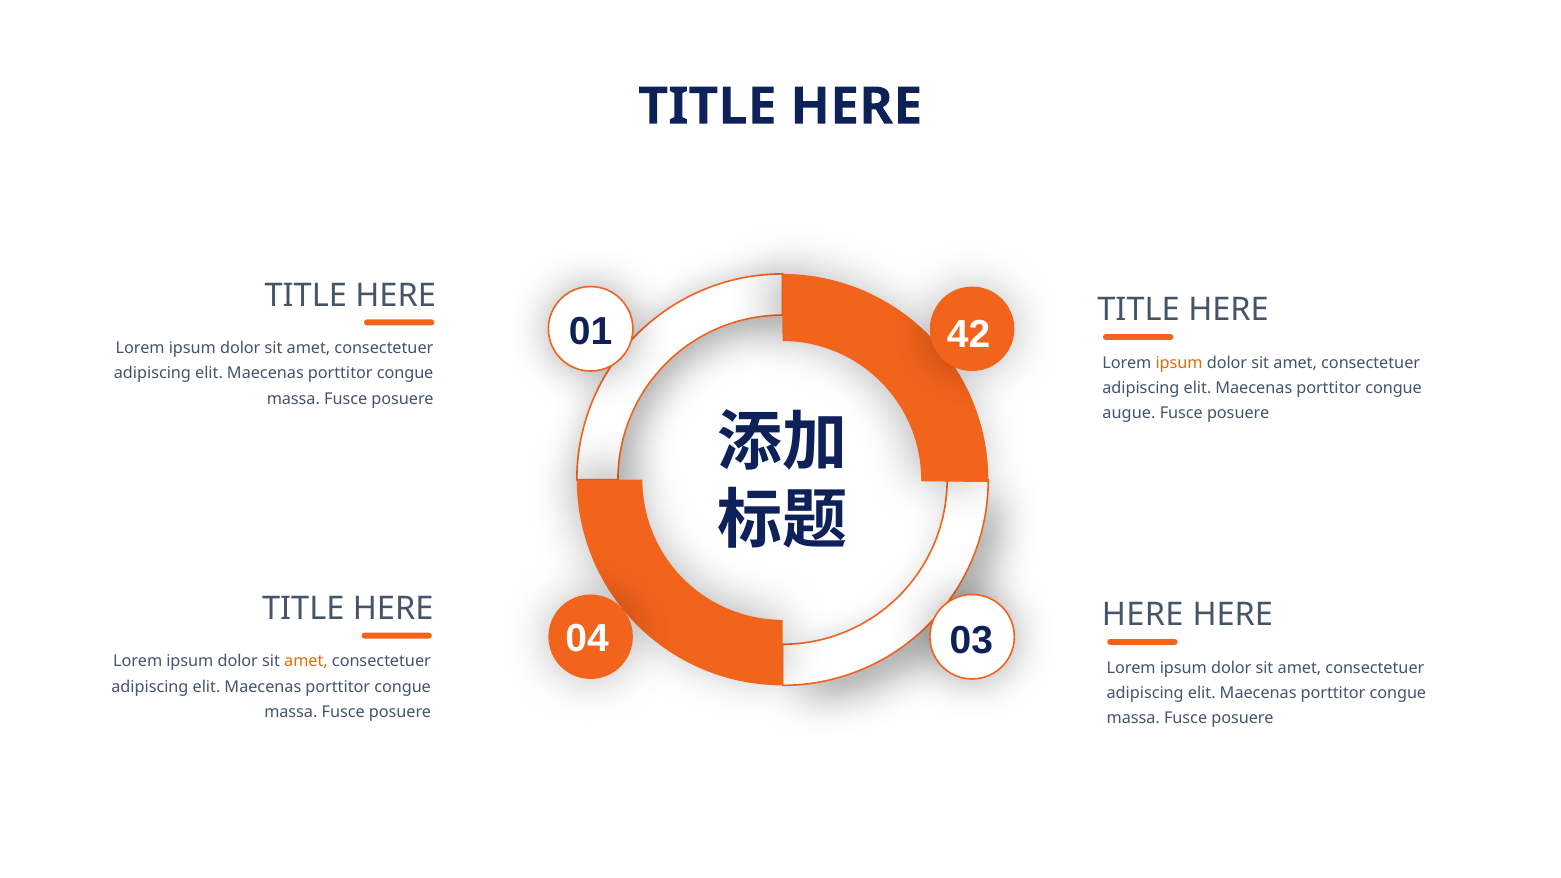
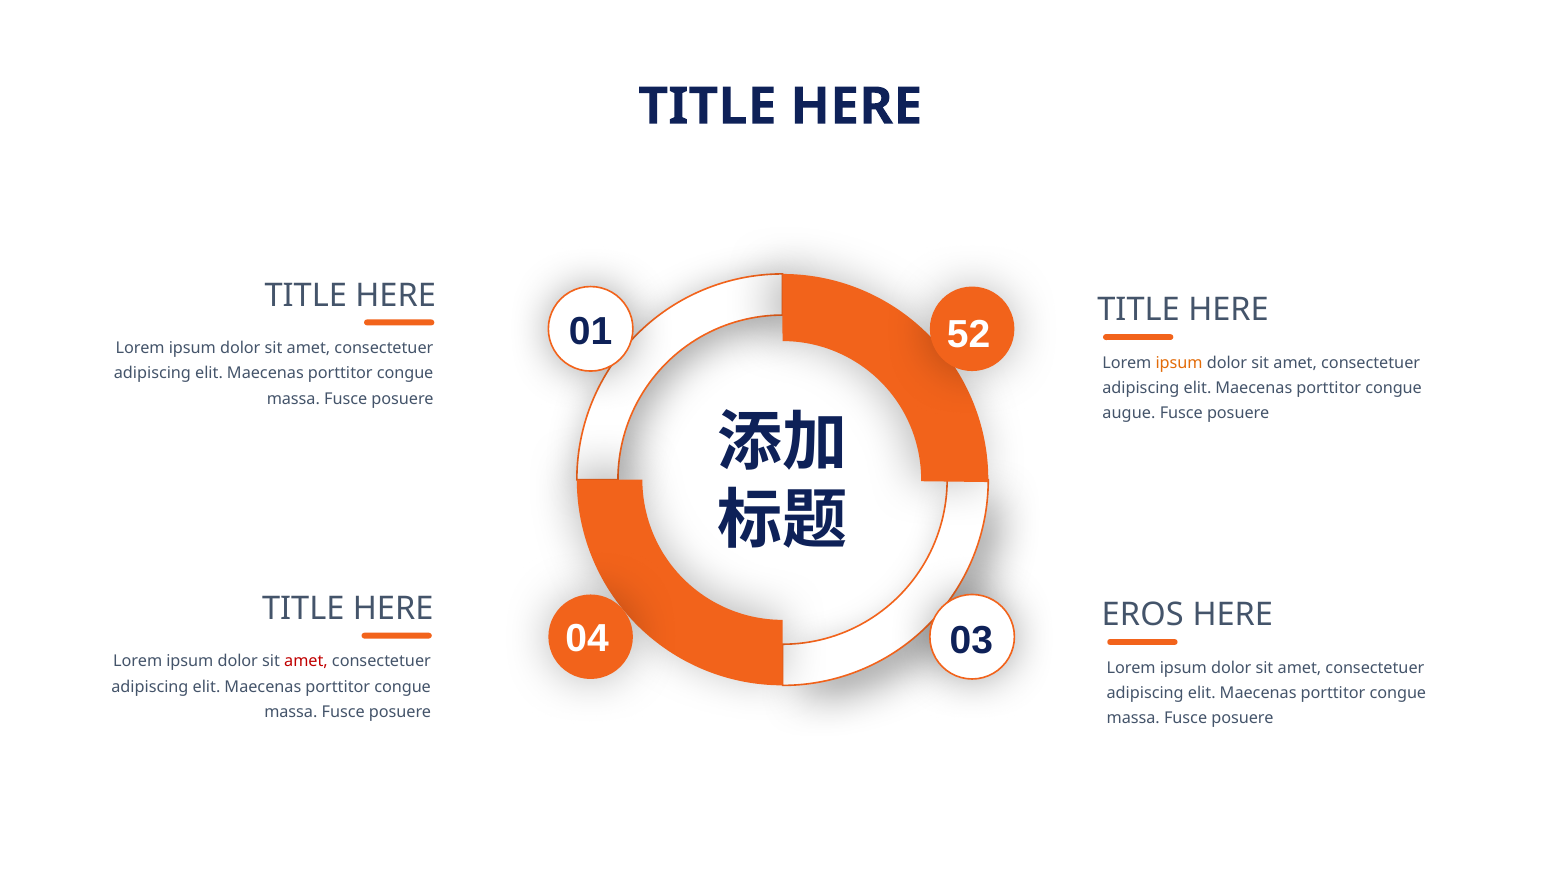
42: 42 -> 52 (969, 335)
HERE: HERE -> EROS (1143, 615)
amet colour: orange -> red (306, 661)
